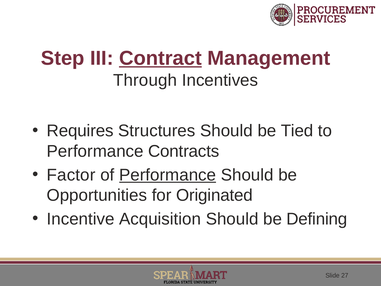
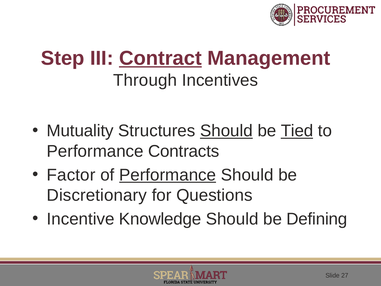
Requires: Requires -> Mutuality (80, 131)
Should underline: none -> present (226, 131)
Tied underline: none -> present (297, 131)
Opportunities: Opportunities -> Discretionary (97, 195)
Originated: Originated -> Questions (214, 195)
Acquisition: Acquisition -> Knowledge (160, 219)
